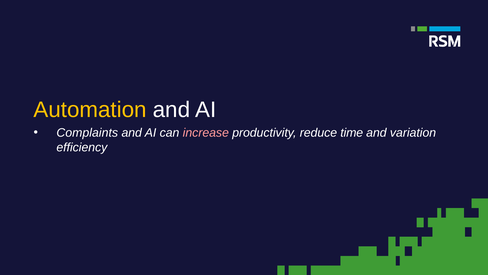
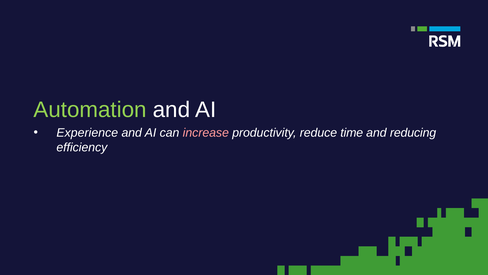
Automation colour: yellow -> light green (90, 109)
Complaints: Complaints -> Experience (87, 132)
variation: variation -> reducing (413, 132)
